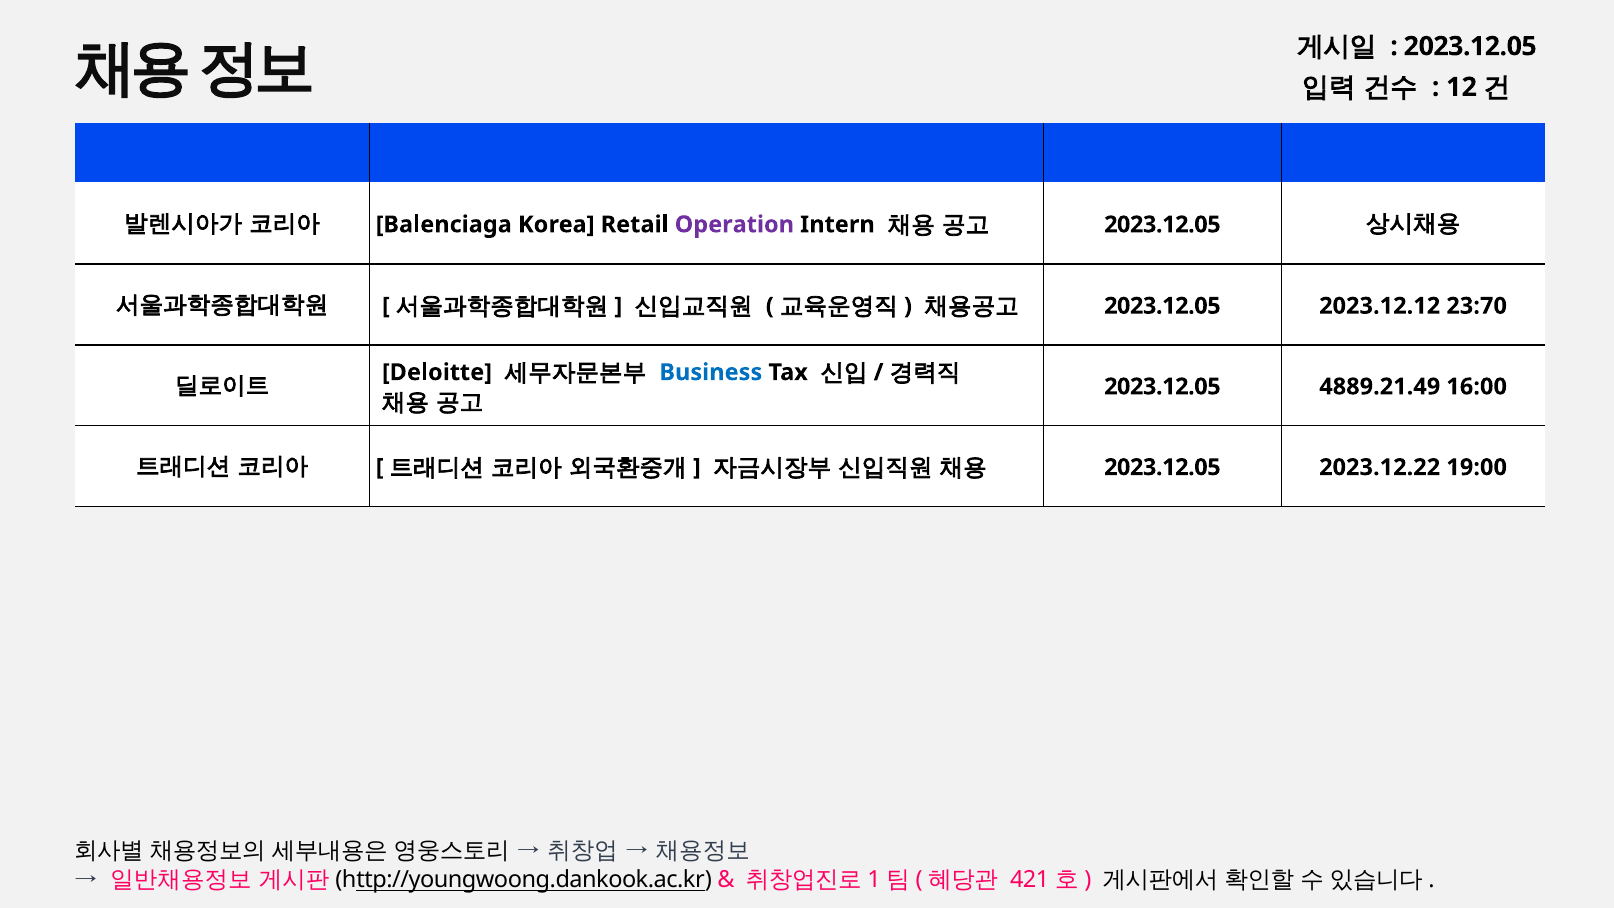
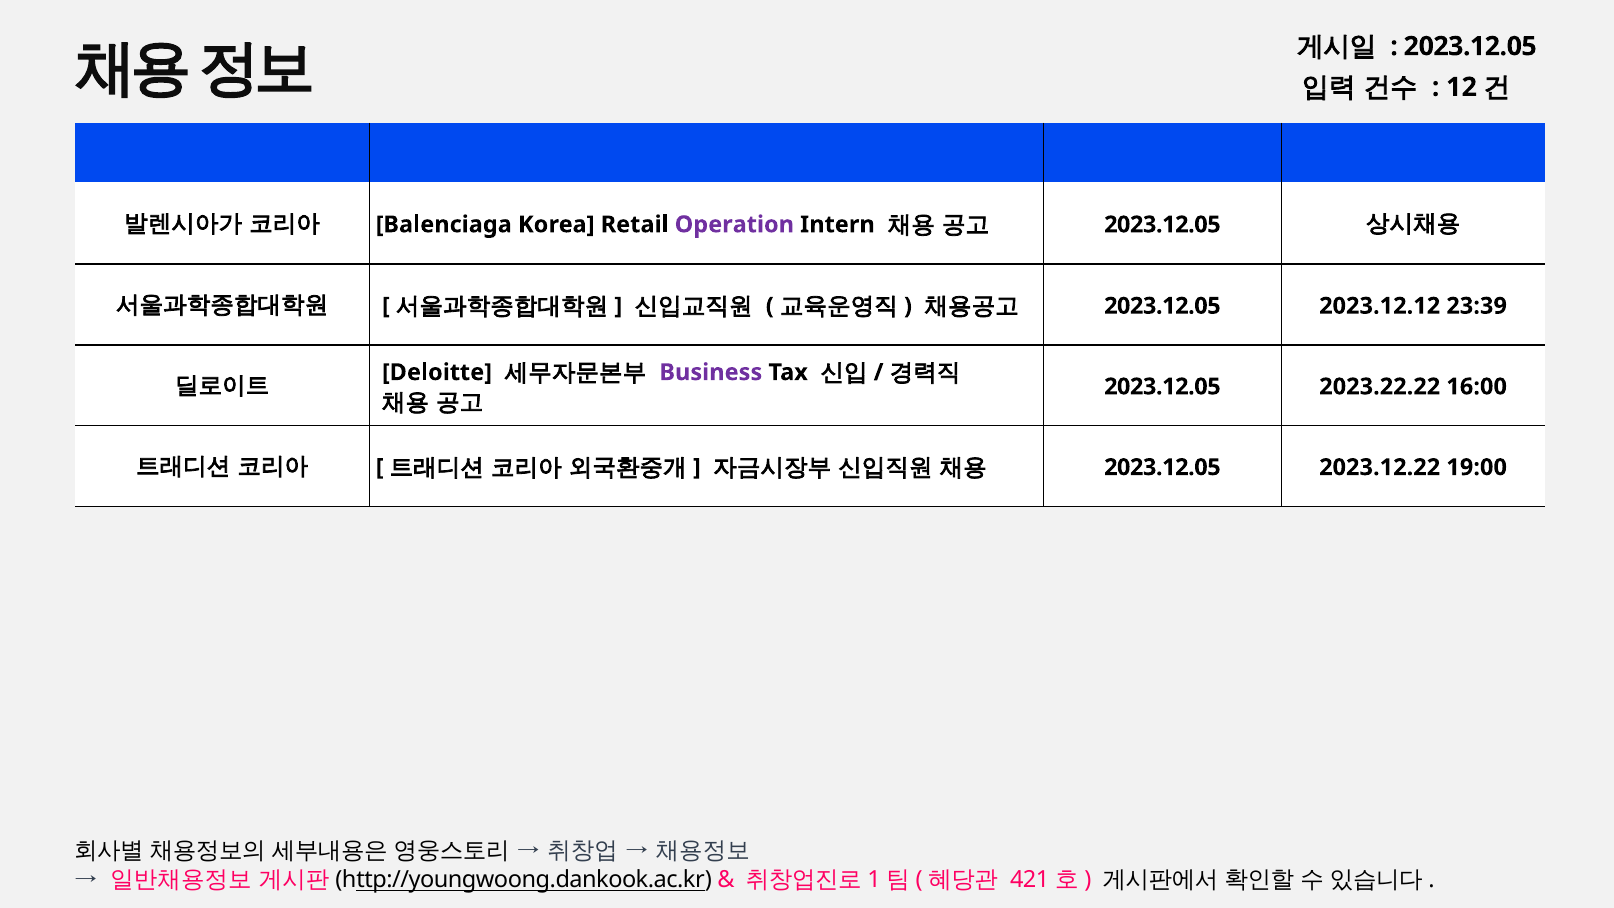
23:70: 23:70 -> 23:39 (1477, 306)
Business colour: blue -> purple (711, 372)
4889.21.49: 4889.21.49 -> 2023.22.22 (1380, 387)
